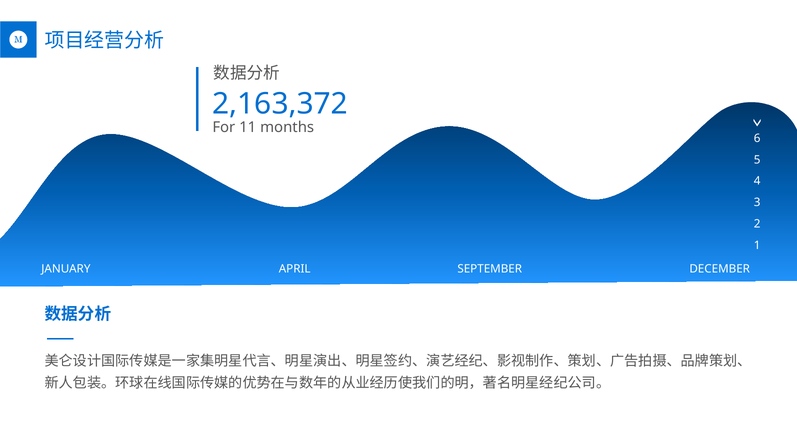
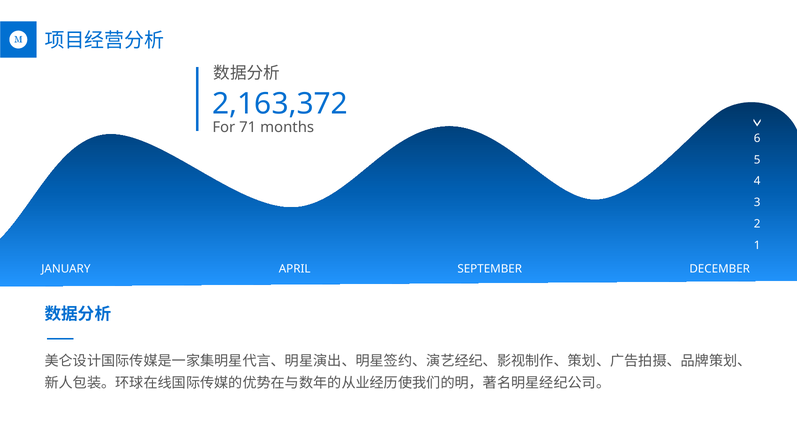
11: 11 -> 71 (248, 127)
